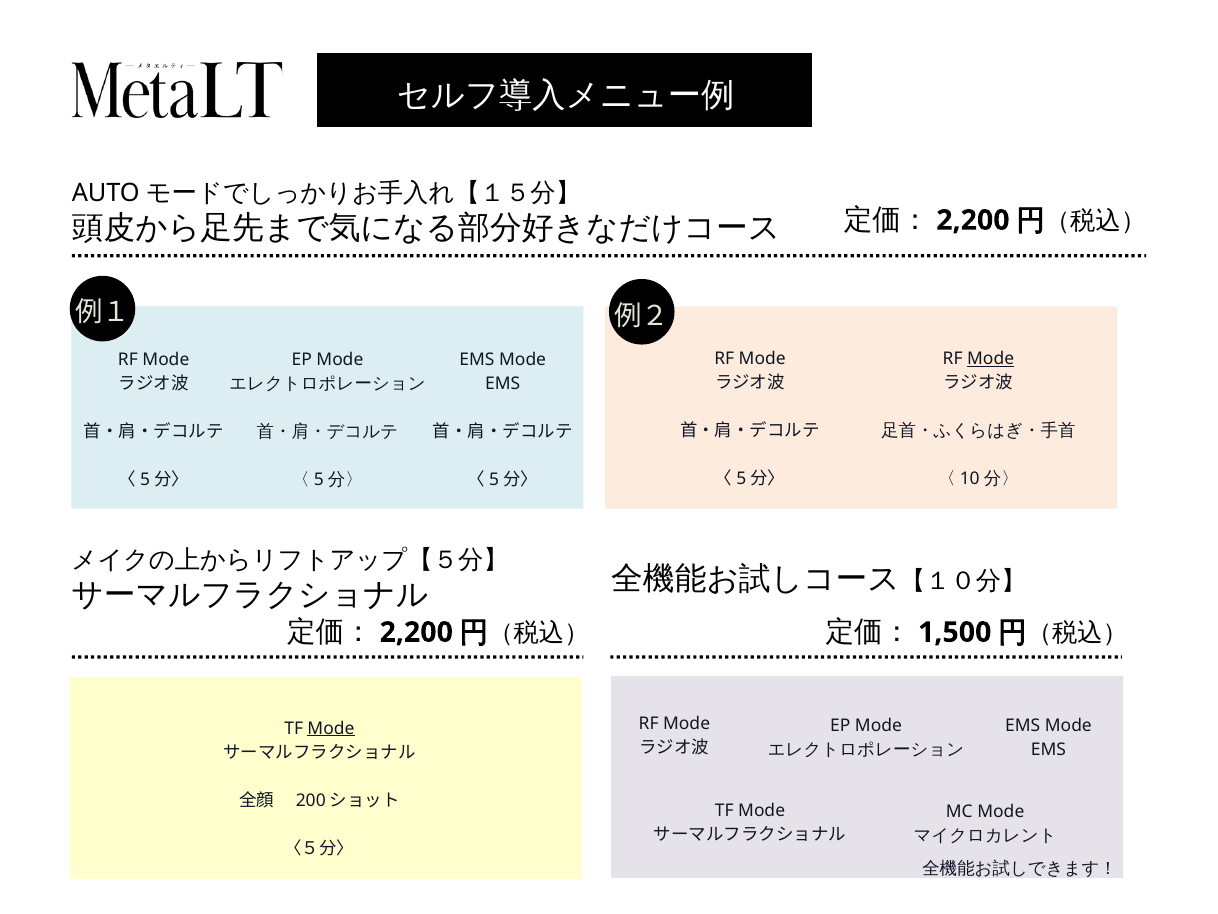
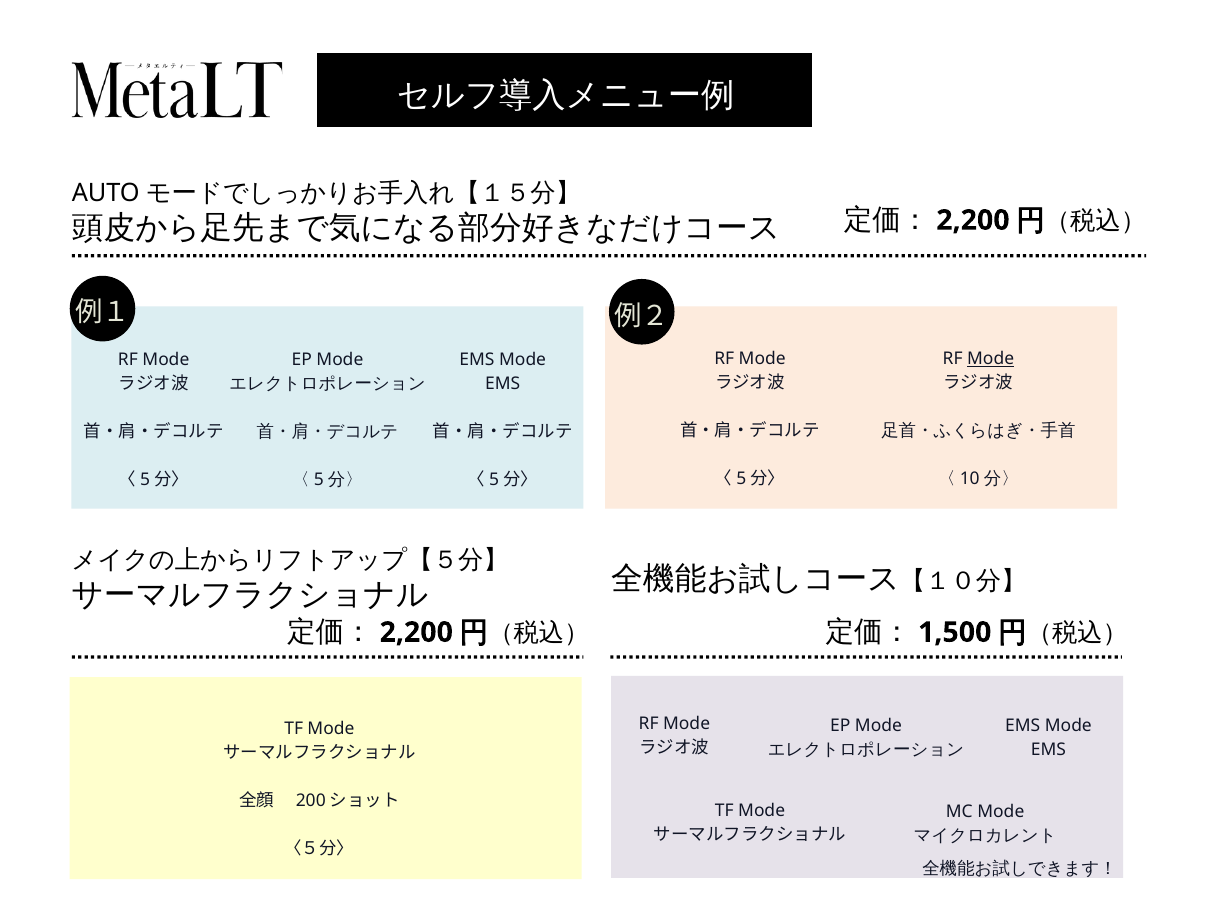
Mode underline: present -> none (331, 728)
